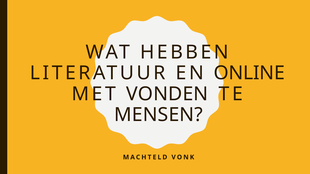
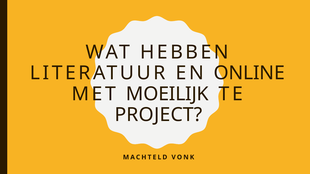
VONDEN: VONDEN -> MOEILIJK (167, 94)
MENSEN: MENSEN -> PROJECT (158, 115)
